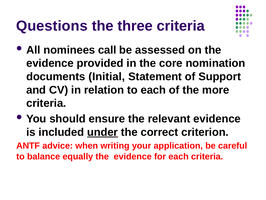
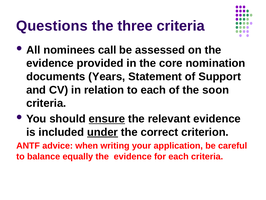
Initial: Initial -> Years (107, 76)
more: more -> soon (216, 90)
ensure underline: none -> present (107, 119)
